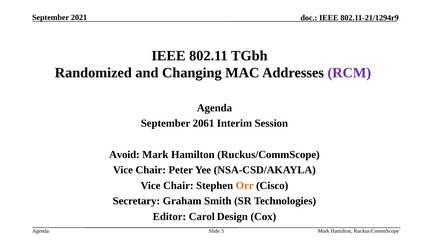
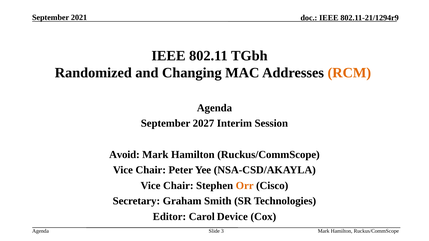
RCM colour: purple -> orange (349, 73)
2061: 2061 -> 2027 (203, 124)
Design: Design -> Device (232, 217)
